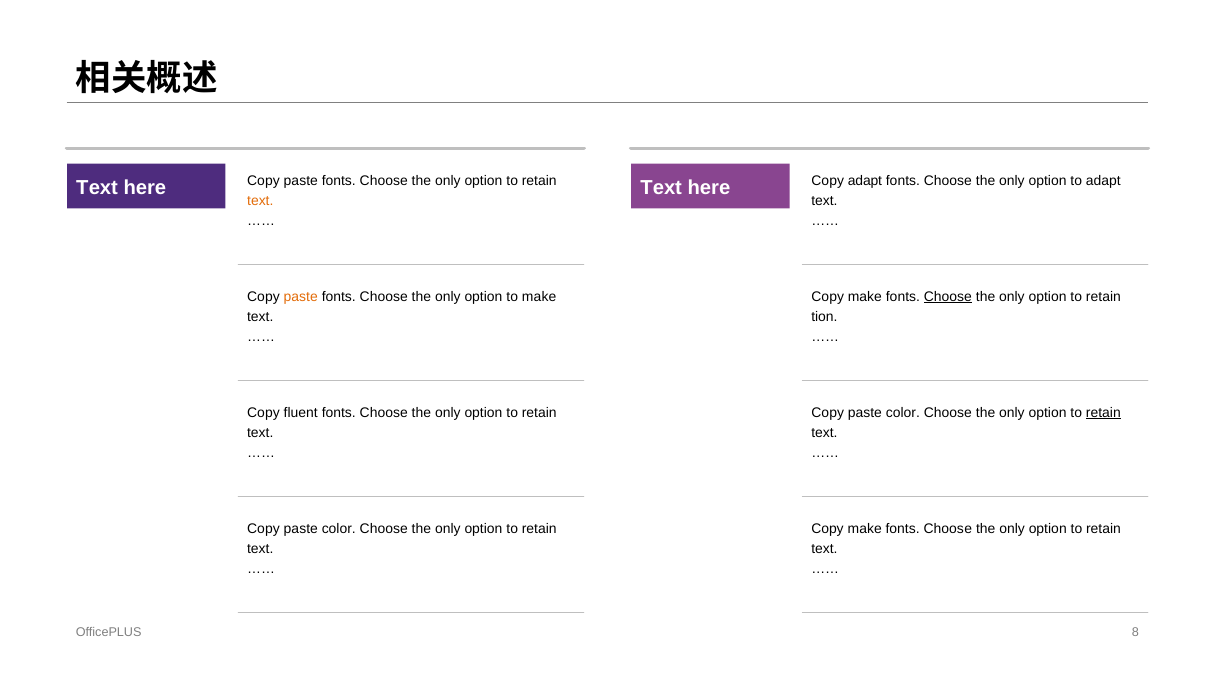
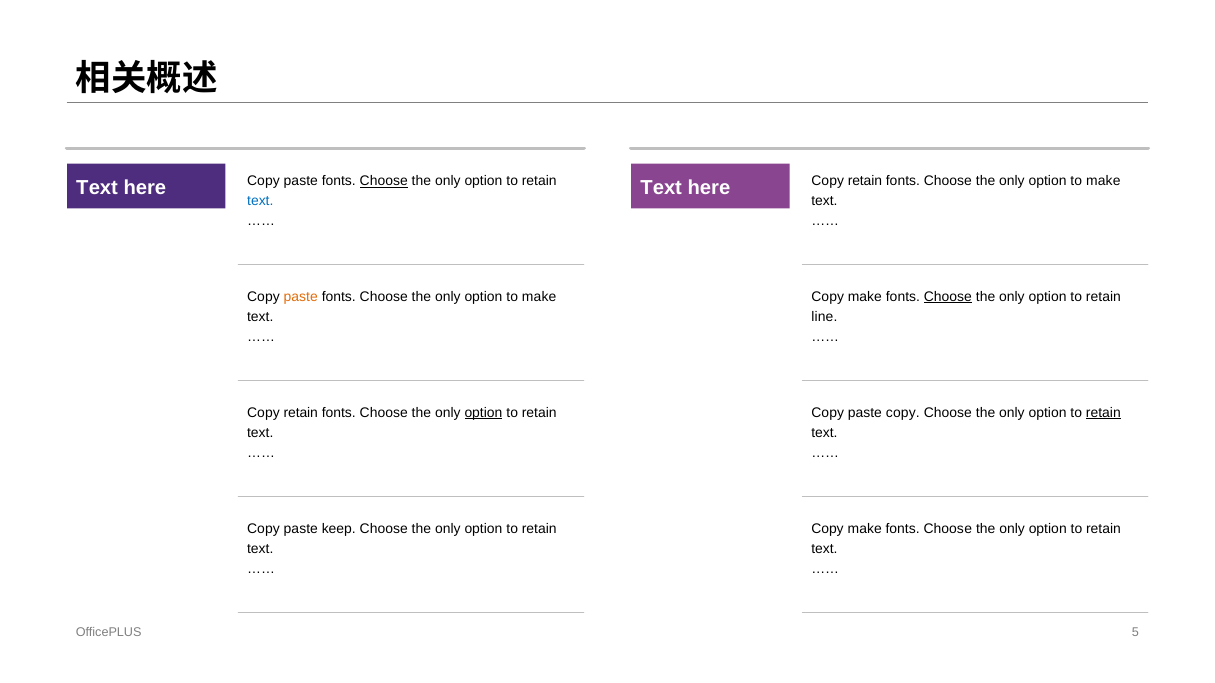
Choose underline: none -> present (384, 181)
here Co py adapt: adapt -> retain (865, 181)
adapt: adapt -> make (1103, 181)
text colour: orange -> blue (260, 201)
tion: tion -> line (824, 317)
fluent: fluent -> retain (301, 413)
option underline: none -> present (483, 413)
color: color -> copy (903, 413)
color: color -> keep (339, 529)
8: 8 -> 5 (1135, 633)
